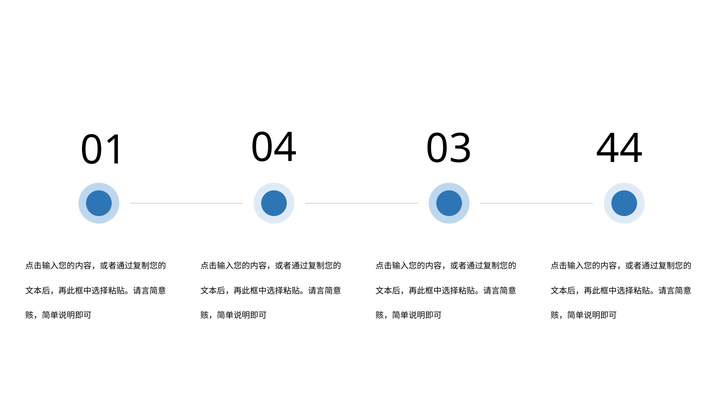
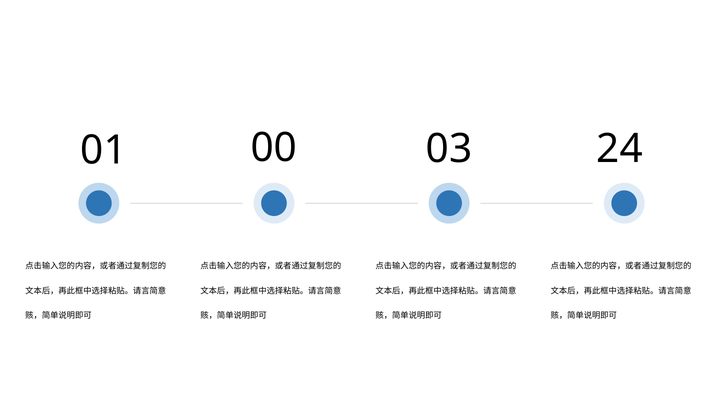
04: 04 -> 00 (274, 148)
44: 44 -> 24 (620, 149)
